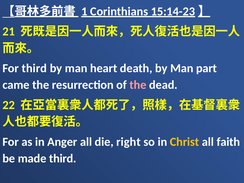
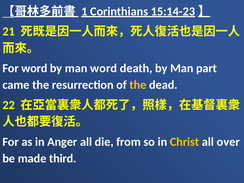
For third: third -> word (34, 68)
man heart: heart -> word (104, 68)
the colour: pink -> yellow (138, 85)
right: right -> from (129, 142)
faith: faith -> over (228, 142)
